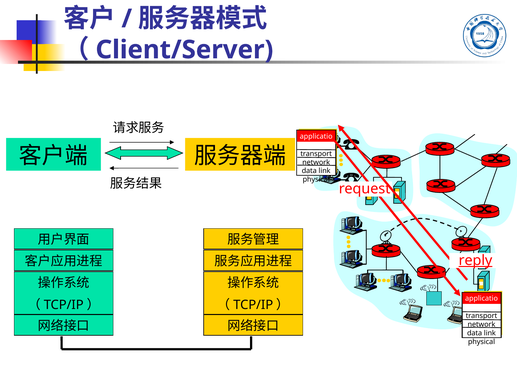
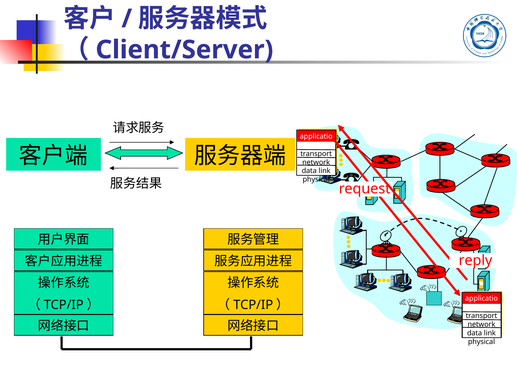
reply underline: present -> none (475, 260)
